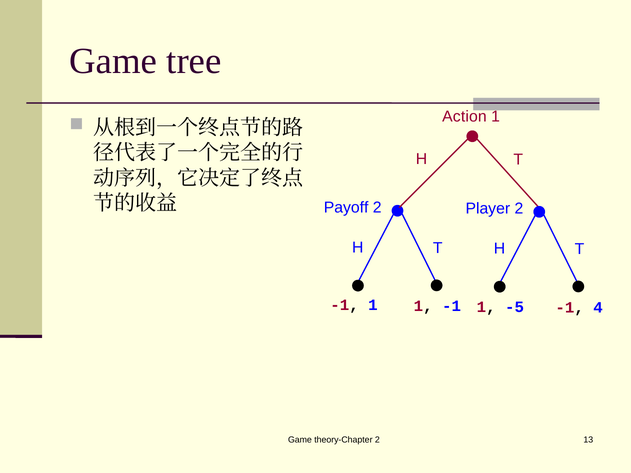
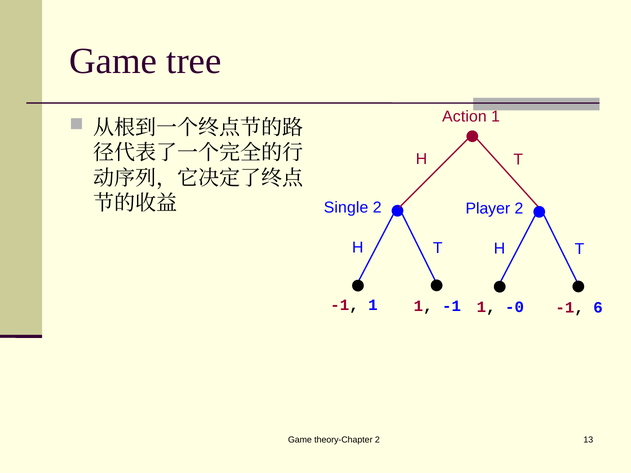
Payoff: Payoff -> Single (346, 208)
-5: -5 -> -0 (515, 307)
4: 4 -> 6 (598, 307)
